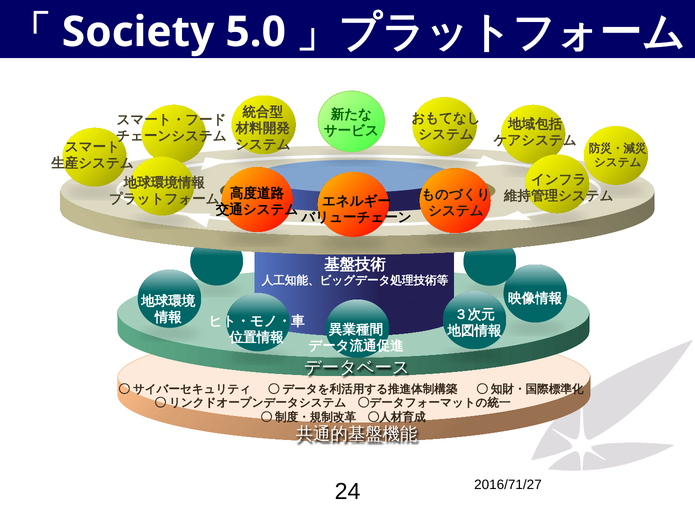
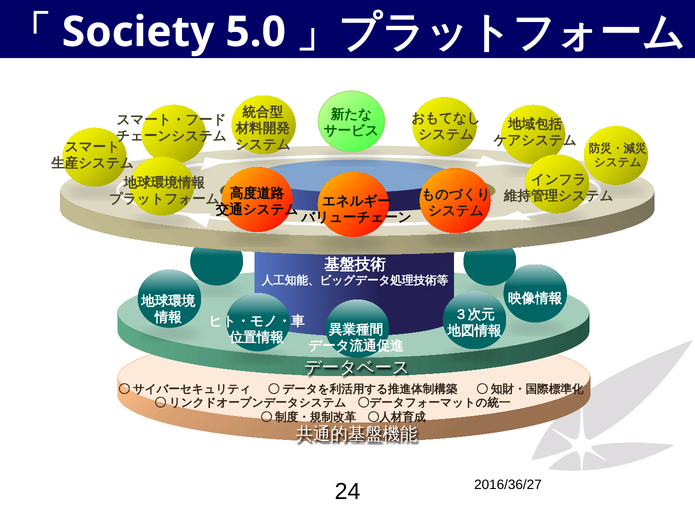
2016/71/27: 2016/71/27 -> 2016/36/27 (508, 485)
